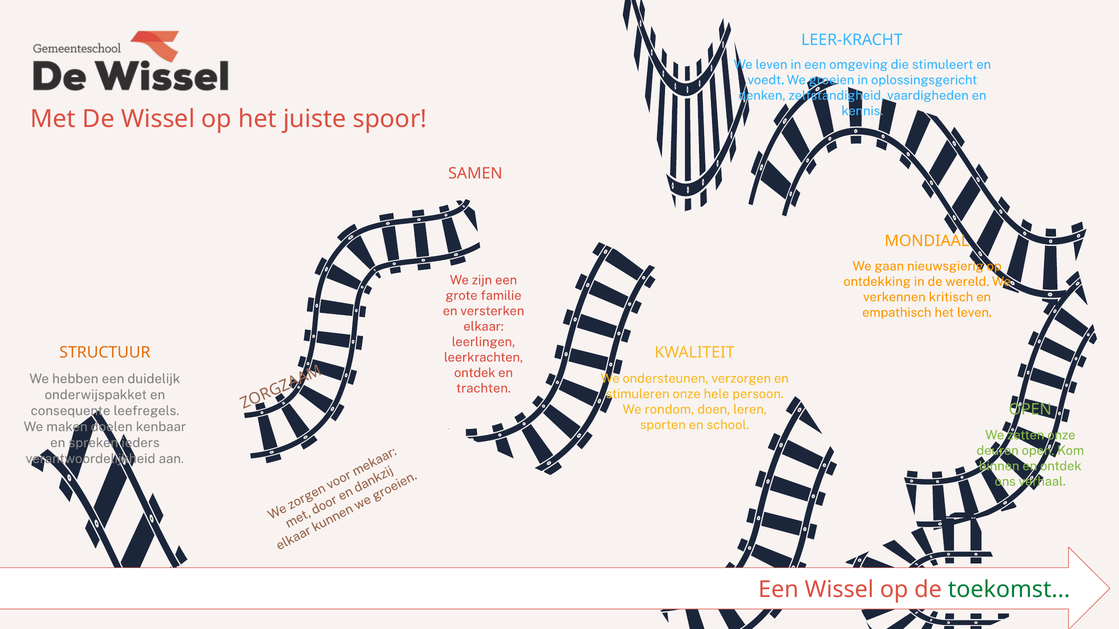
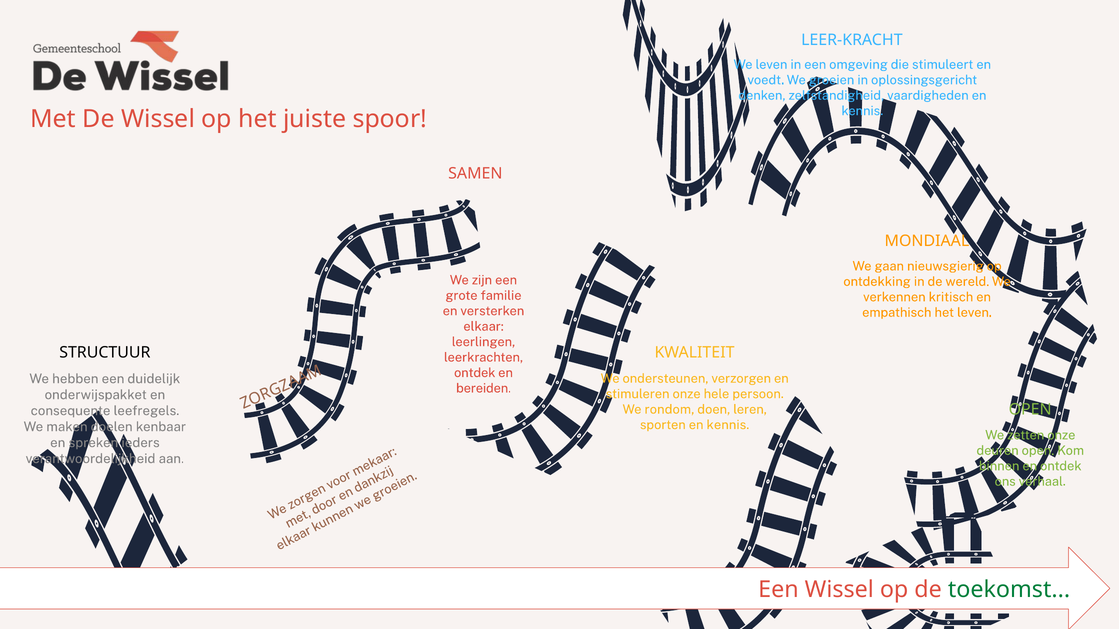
STRUCTUUR colour: orange -> black (105, 353)
trachten: trachten -> bereiden (484, 389)
sporten en school: school -> kennis (728, 425)
